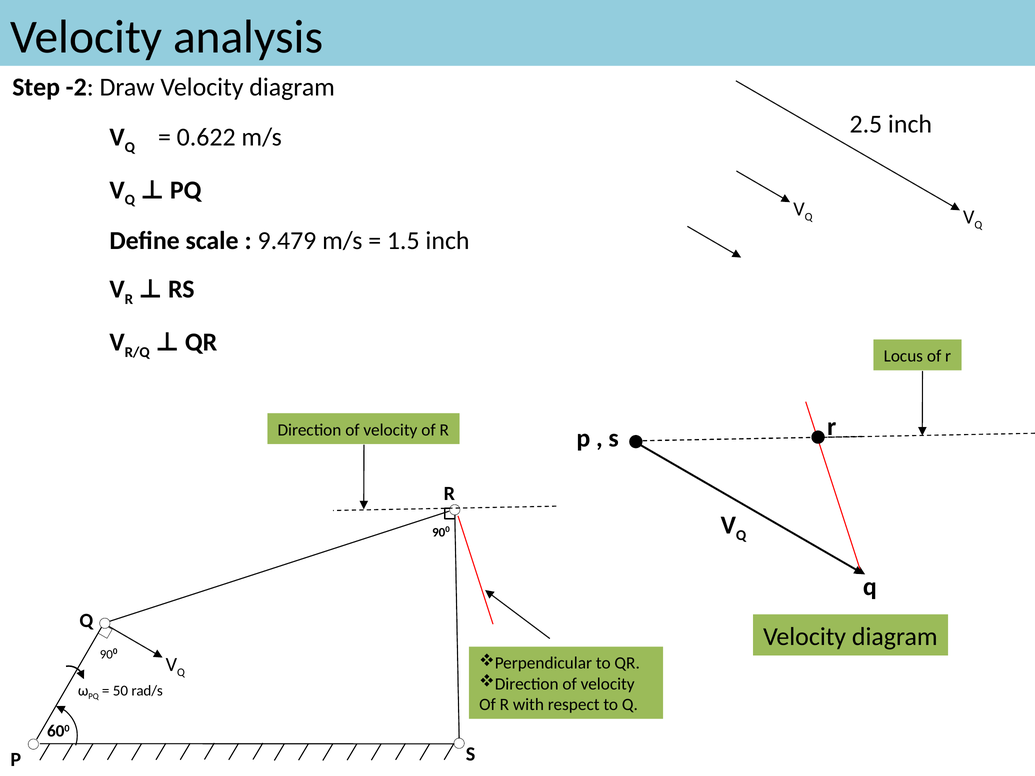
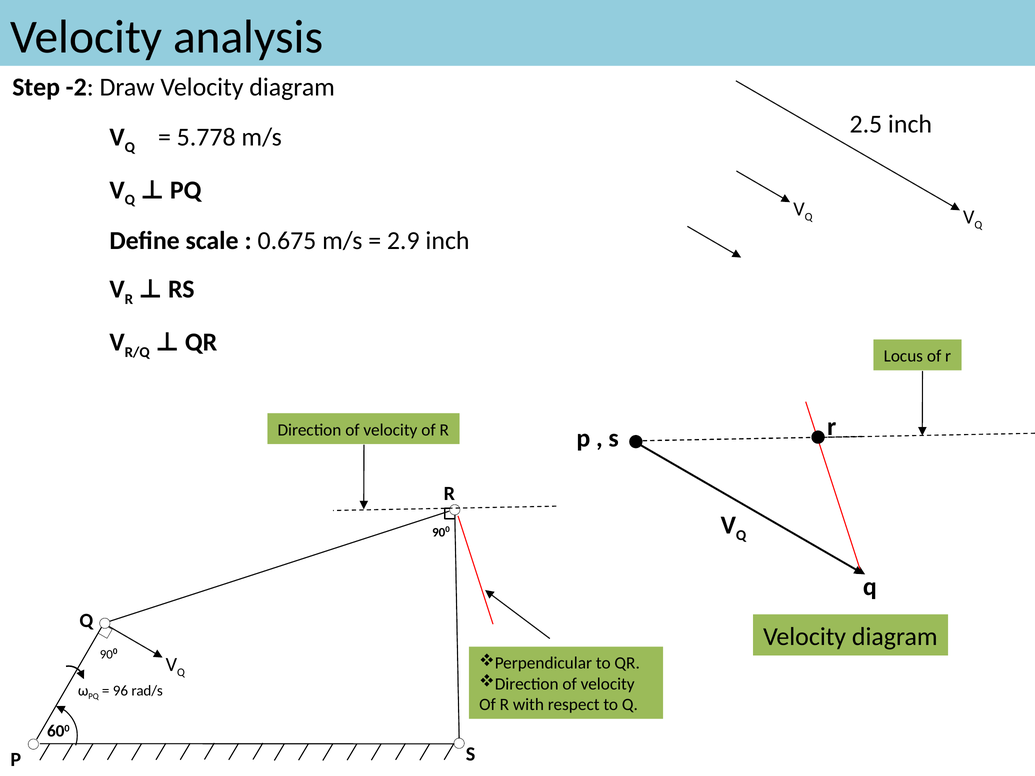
0.622: 0.622 -> 5.778 (206, 137)
9.479: 9.479 -> 0.675 (287, 241)
1.5: 1.5 -> 2.9 (403, 241)
50: 50 -> 96 (120, 691)
